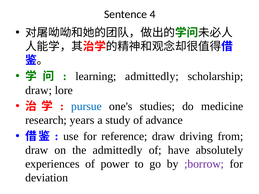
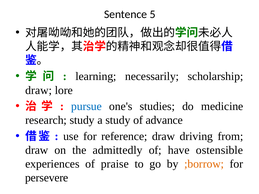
4: 4 -> 5 (153, 14)
learning admittedly: admittedly -> necessarily (152, 77)
research years: years -> study (82, 120)
absolutely: absolutely -> ostensible (219, 150)
power: power -> praise (115, 164)
;borrow colour: purple -> orange (204, 164)
deviation: deviation -> persevere (47, 178)
